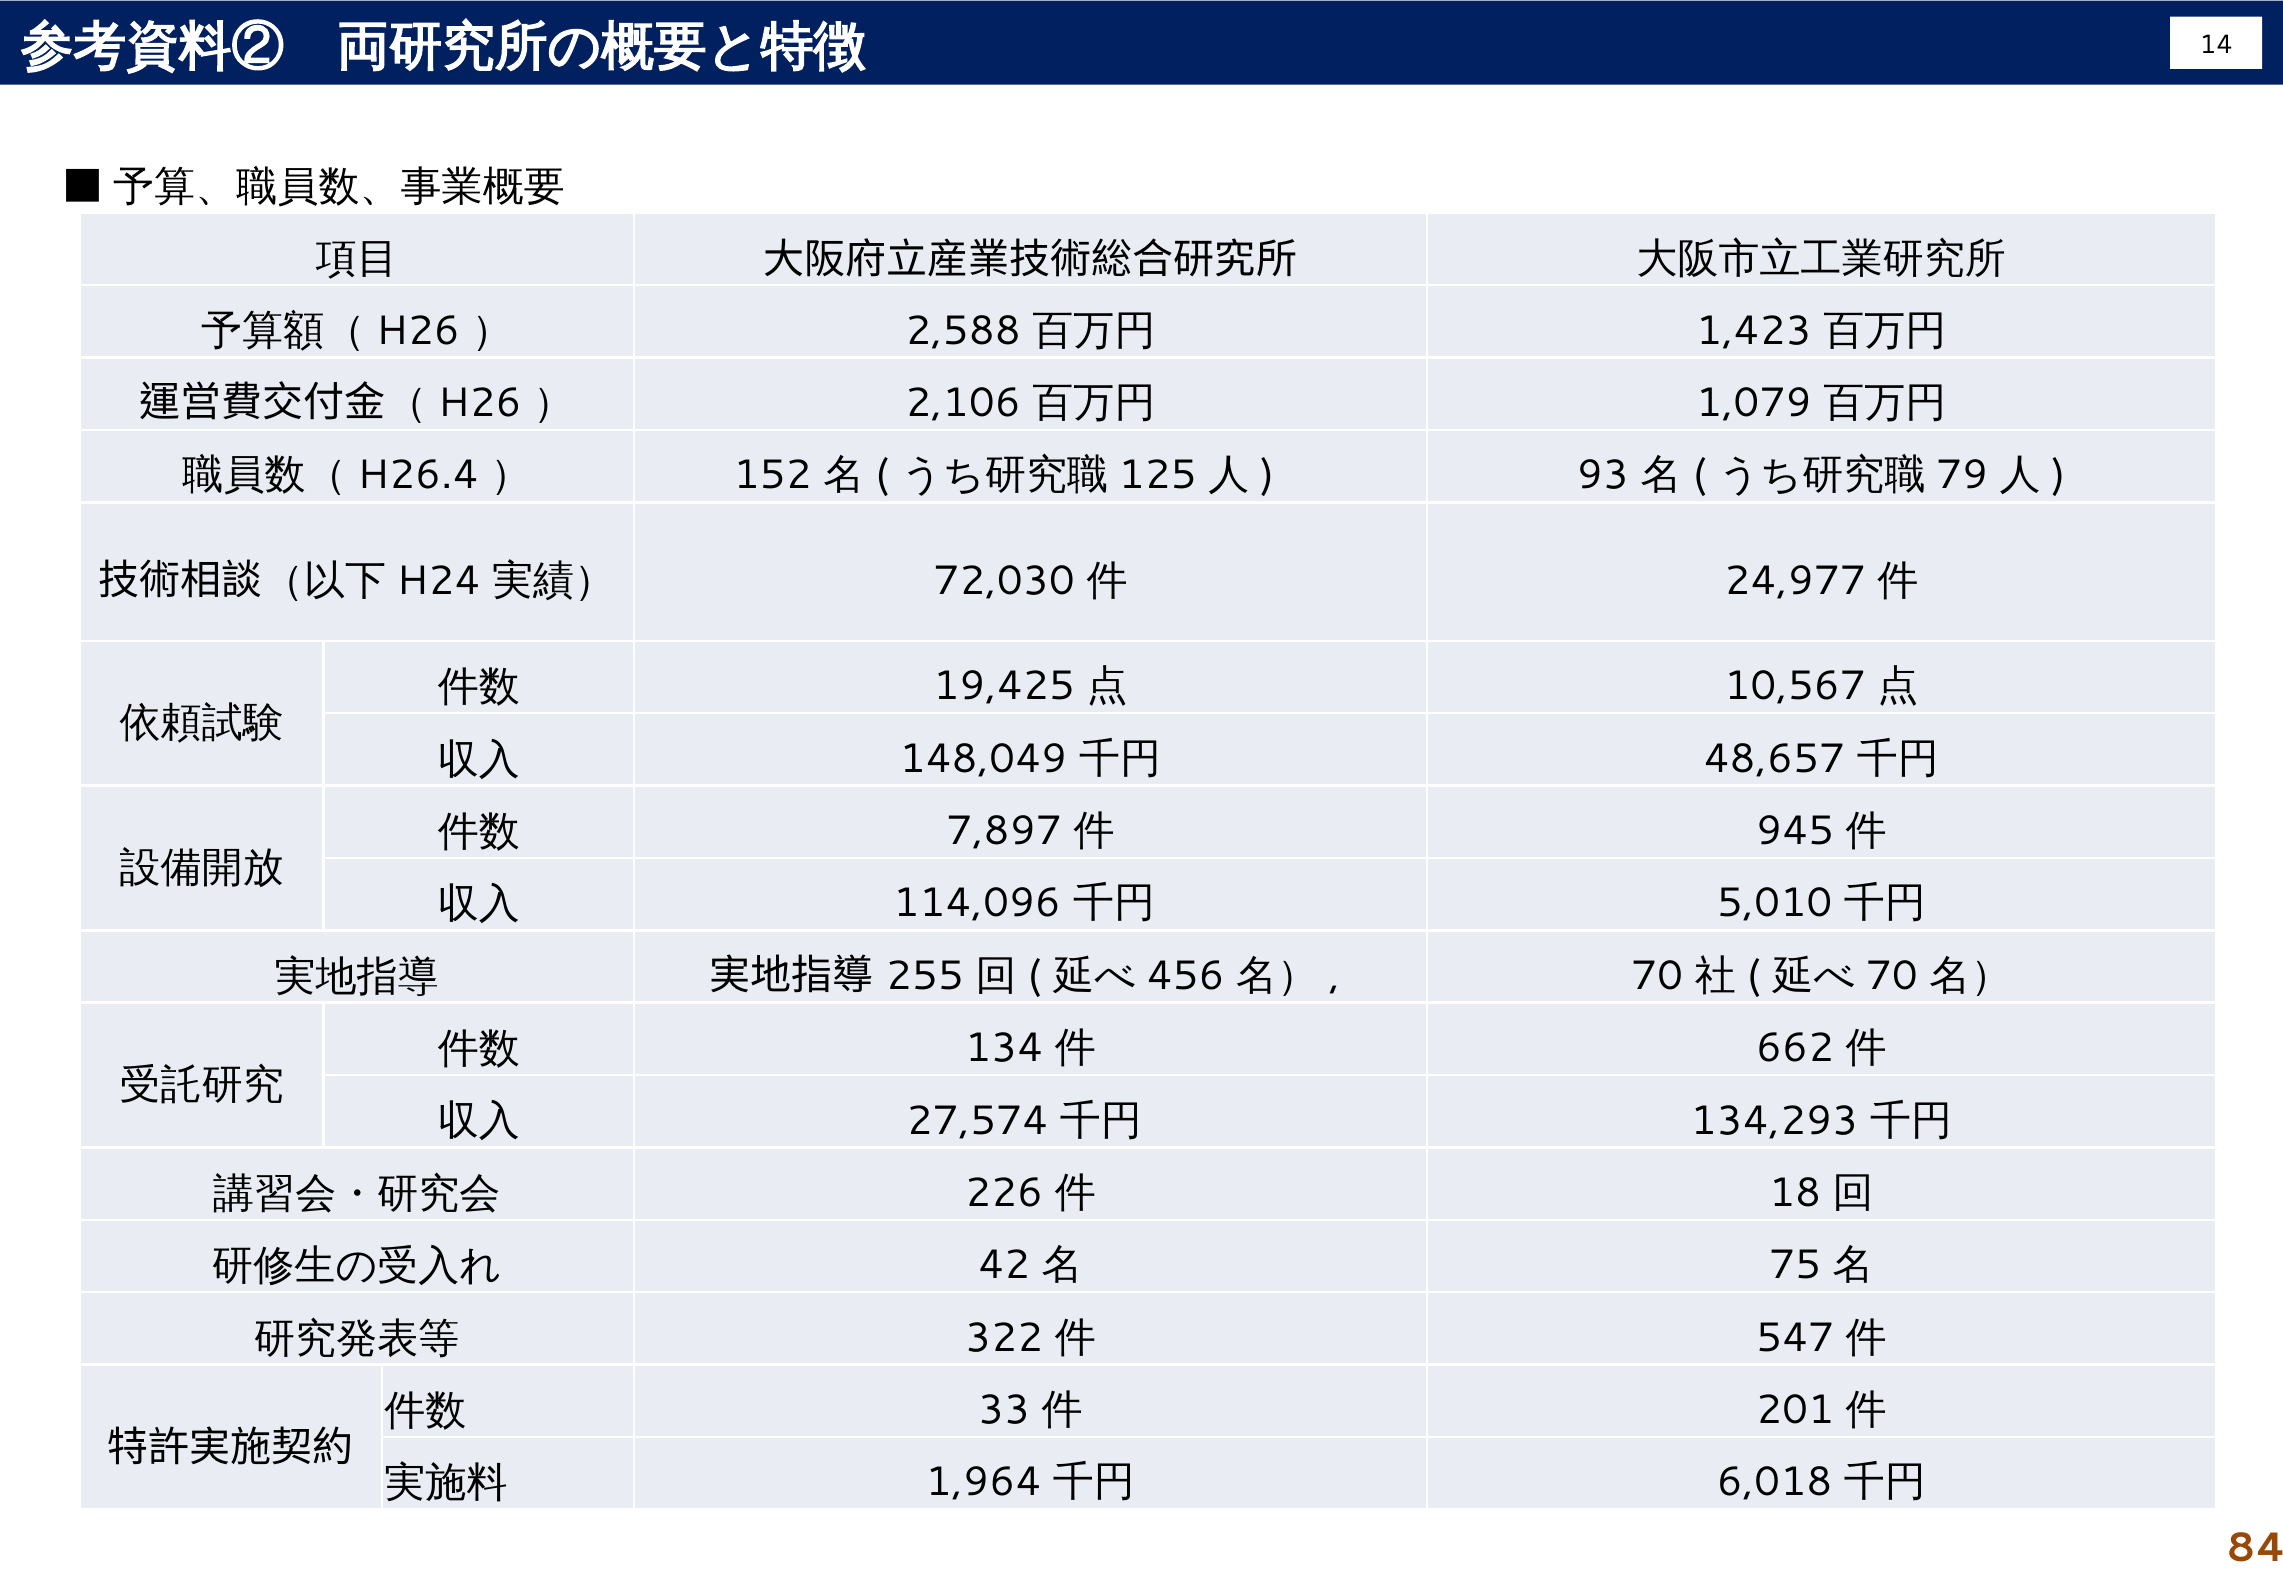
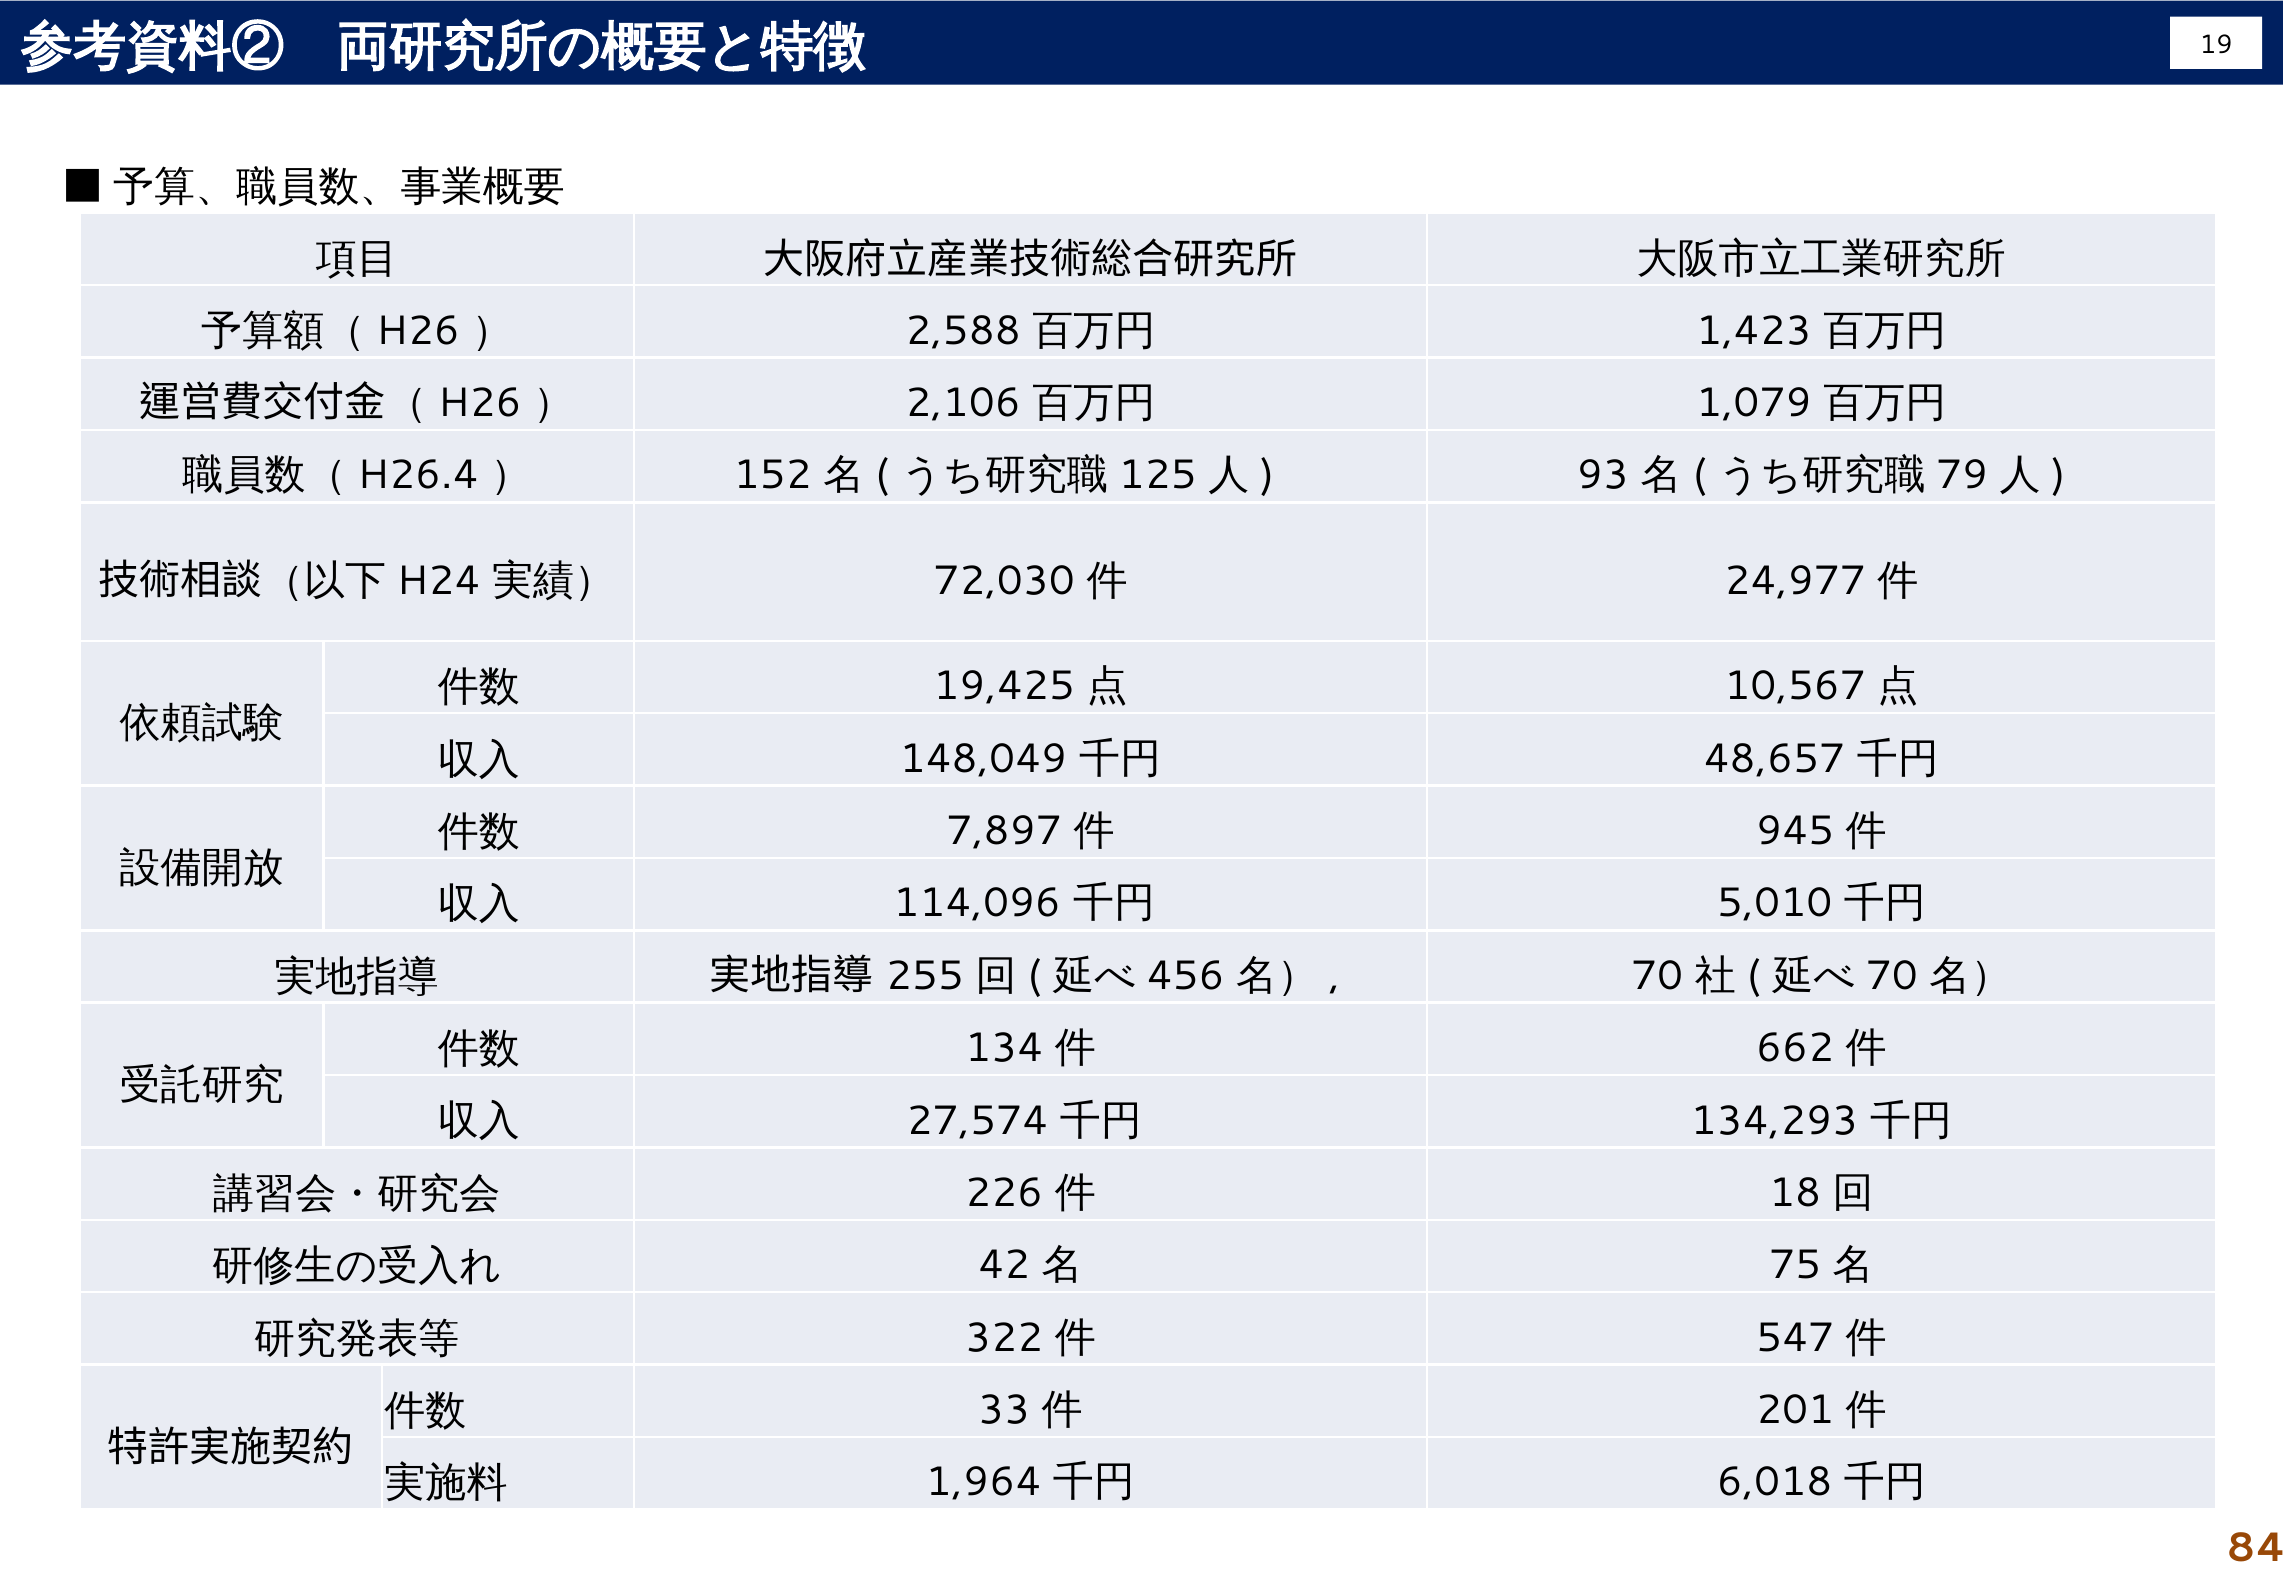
14: 14 -> 19 (2216, 45)
